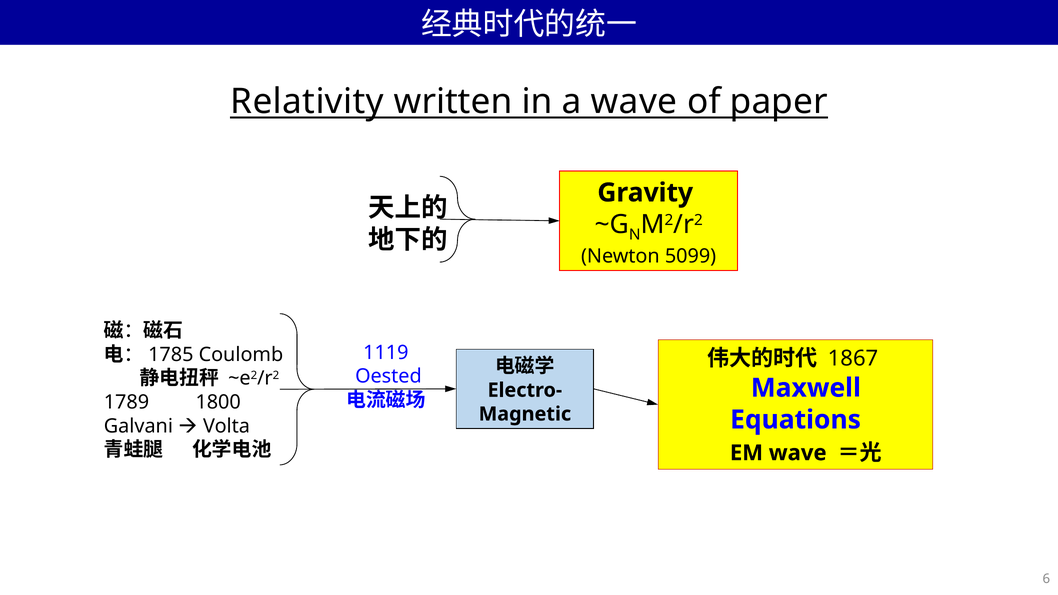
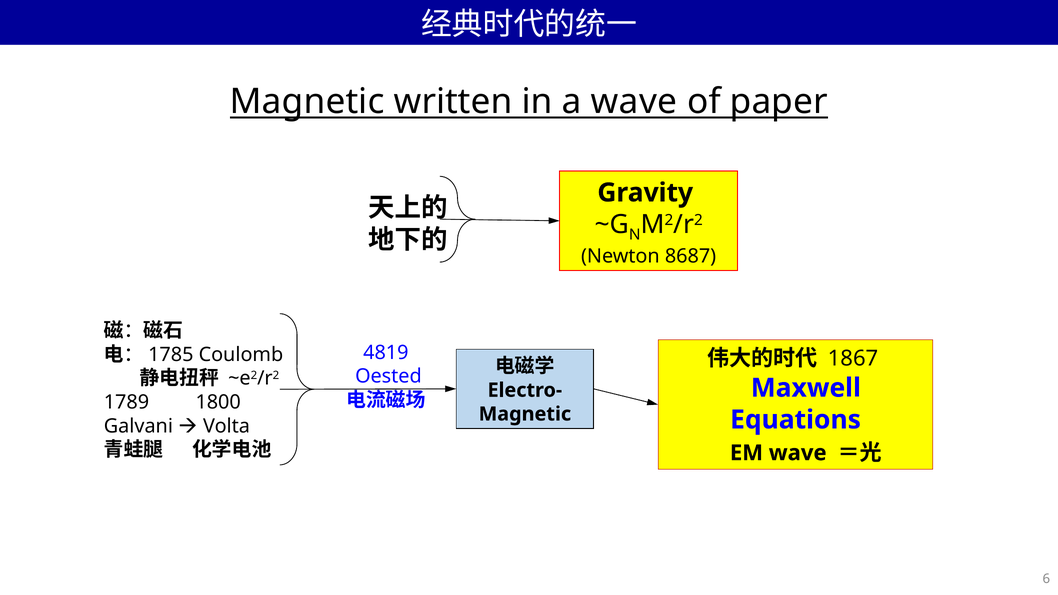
Relativity: Relativity -> Magnetic (307, 101)
5099: 5099 -> 8687 (691, 256)
1119: 1119 -> 4819 (386, 353)
